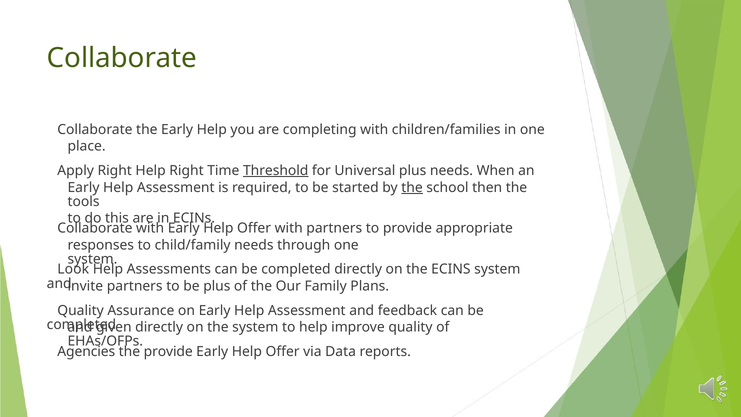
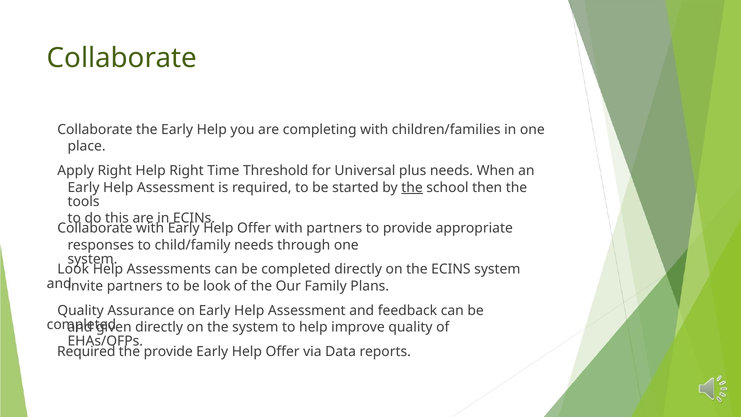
Threshold underline: present -> none (276, 170)
be plus: plus -> look (217, 286)
Agencies: Agencies -> Required (86, 351)
